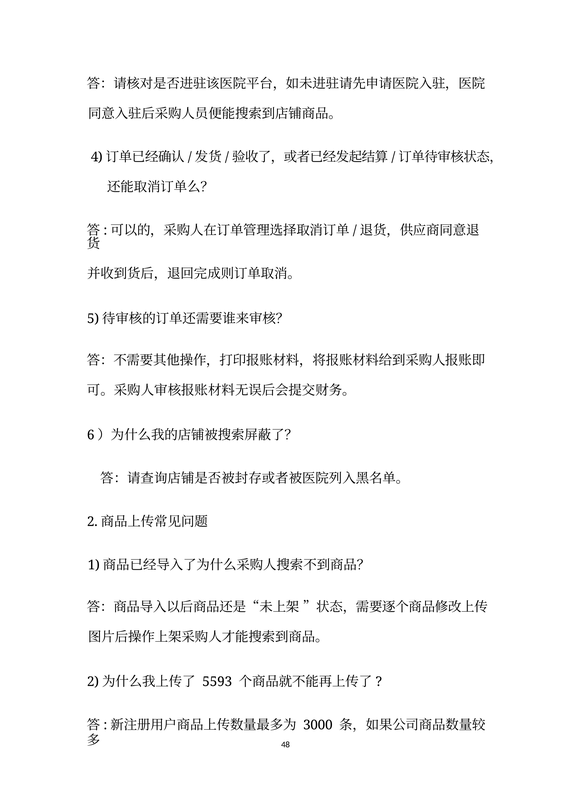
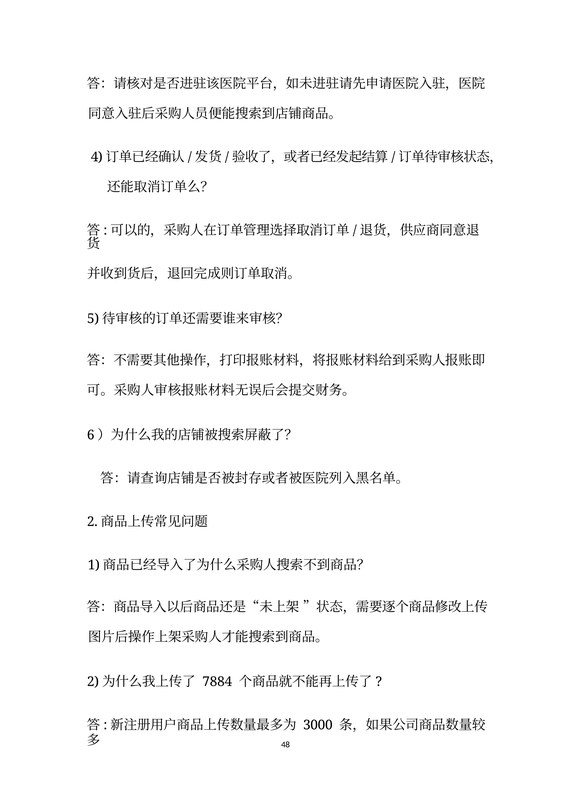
5593: 5593 -> 7884 (217, 682)
